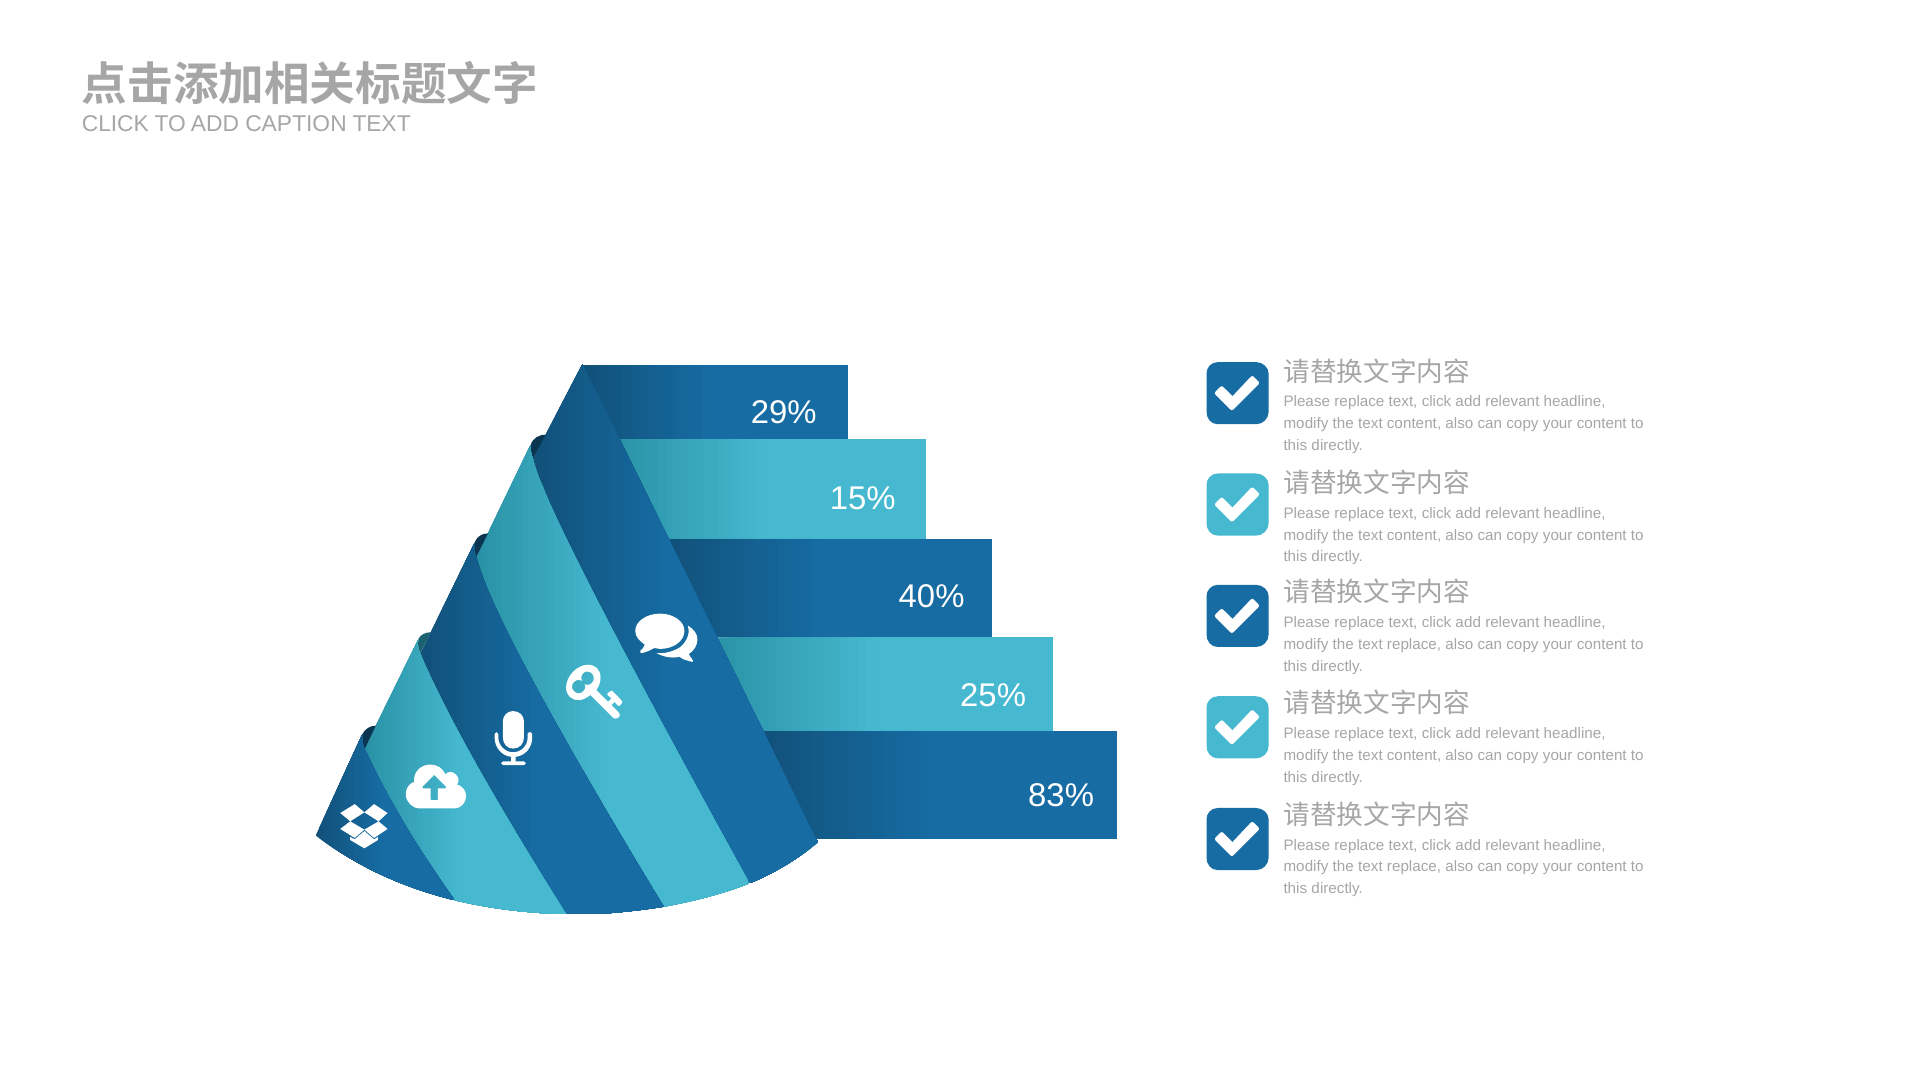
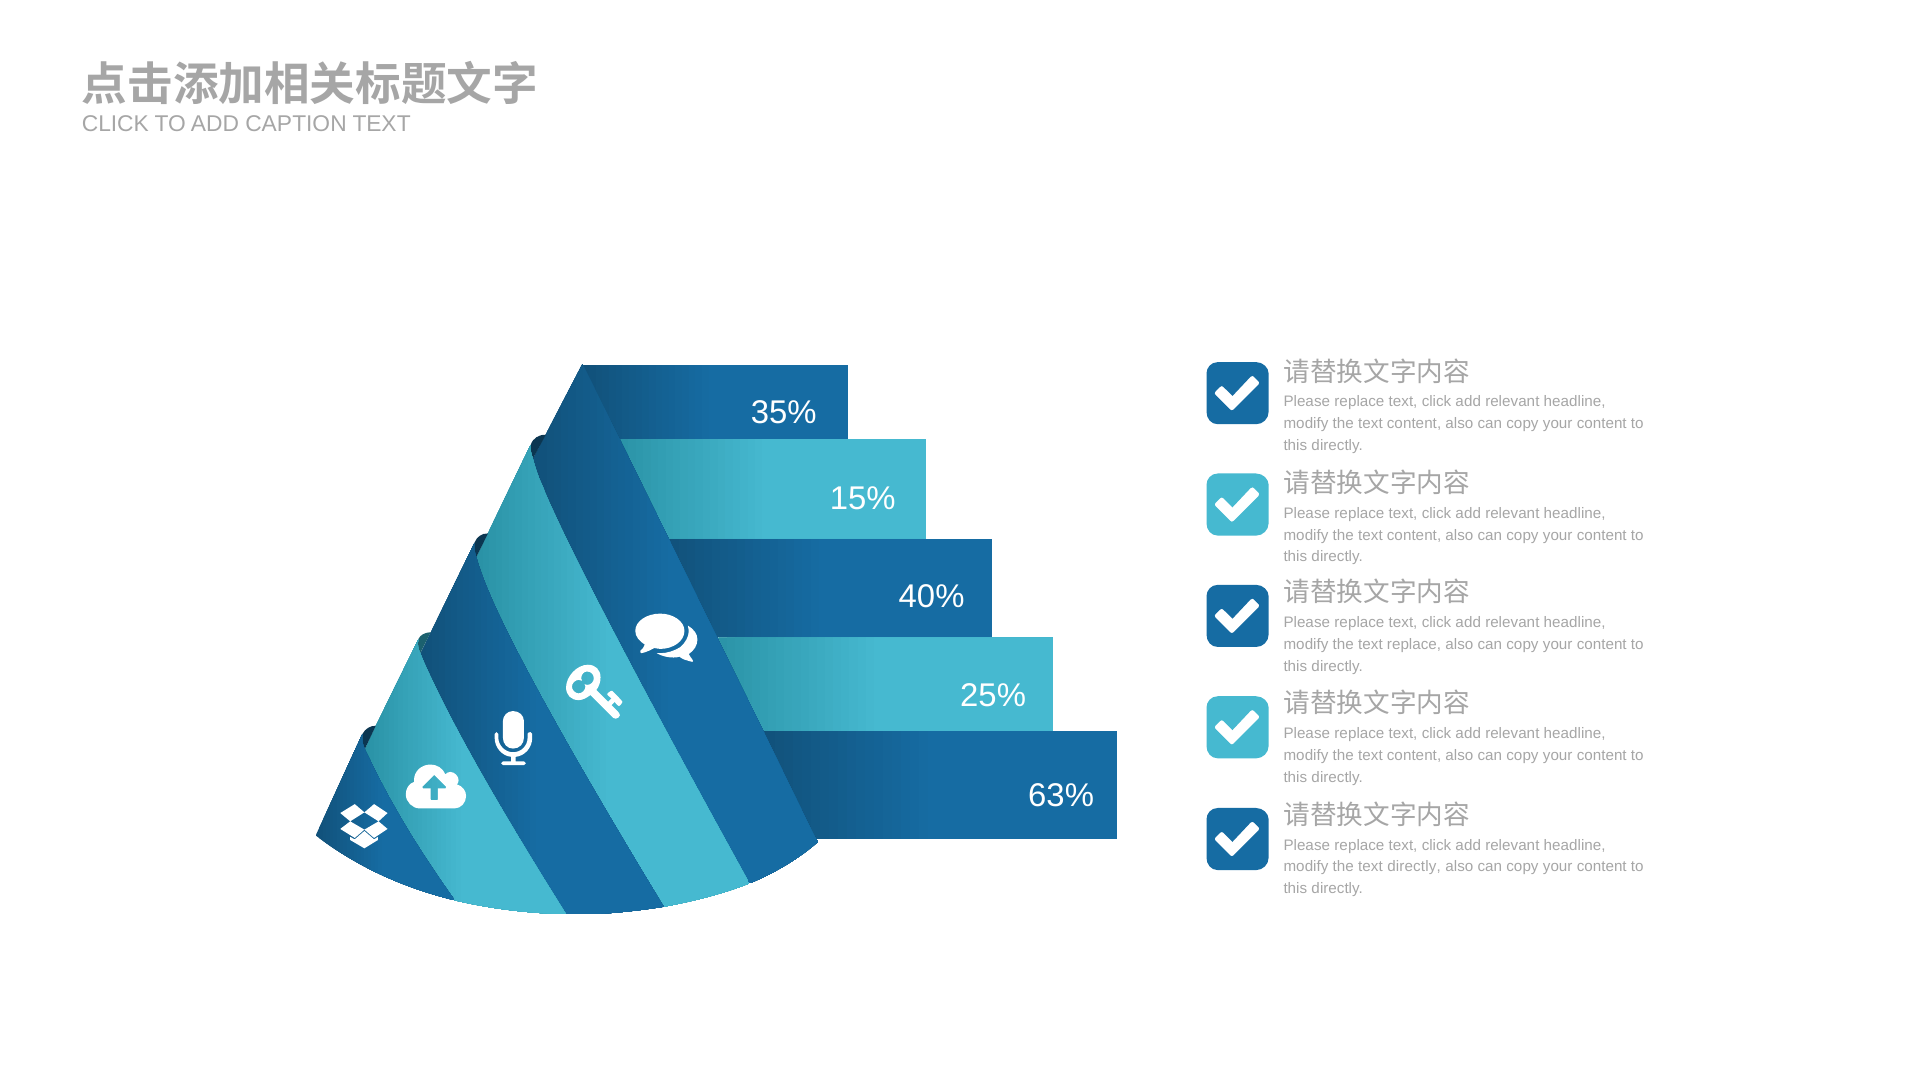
29%: 29% -> 35% (784, 413)
83%: 83% -> 63% (1061, 795)
replace: replace -> directly (1414, 867)
